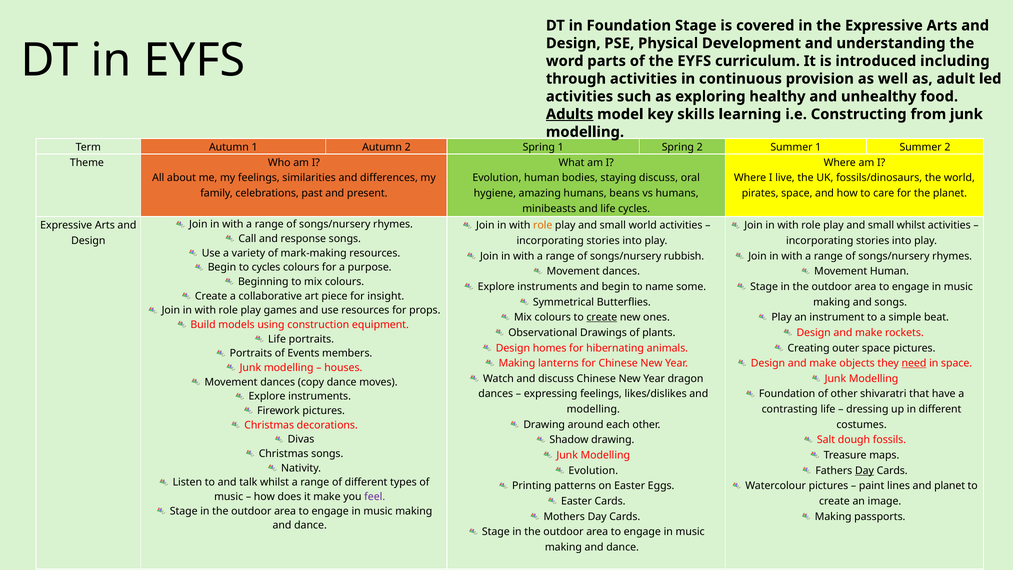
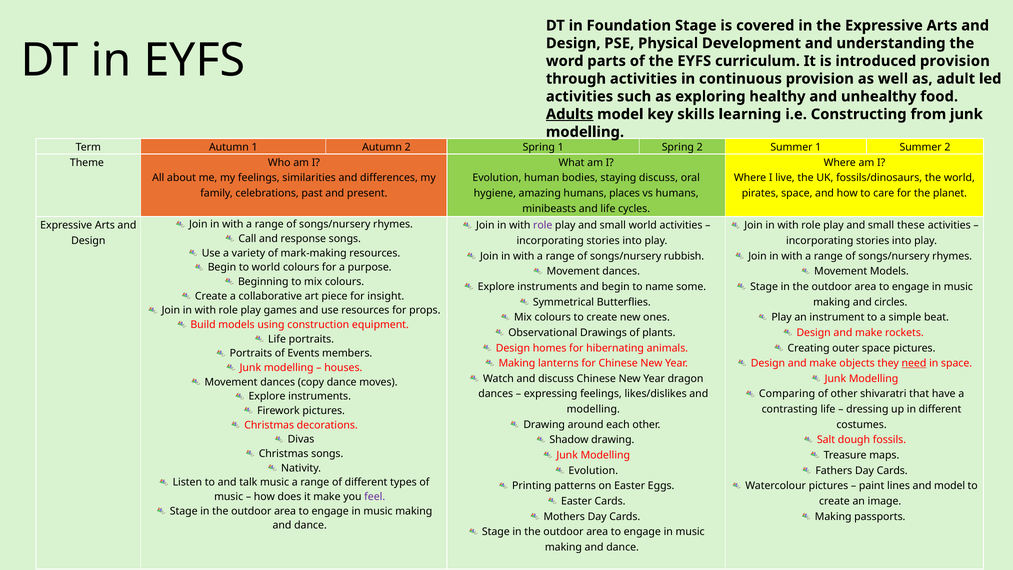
introduced including: including -> provision (955, 61)
beans: beans -> places (625, 193)
role colour: orange -> purple (543, 225)
small whilst: whilst -> these (911, 225)
to cycles: cycles -> world (266, 267)
Movement Human: Human -> Models (889, 271)
and songs: songs -> circles (891, 302)
create underline: present -> none (602, 317)
Foundation: Foundation -> Comparing (787, 394)
Day underline: present -> none (865, 470)
talk whilst: whilst -> music (275, 482)
and planet: planet -> model (950, 486)
